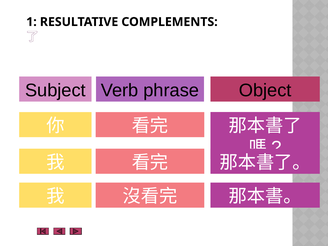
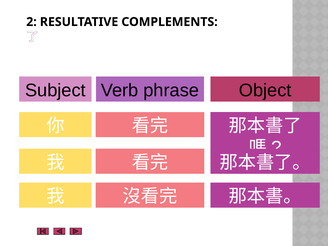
1: 1 -> 2 (31, 22)
